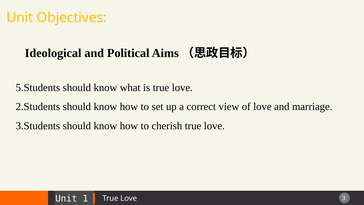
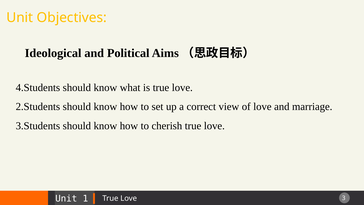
5.Students: 5.Students -> 4.Students (38, 87)
